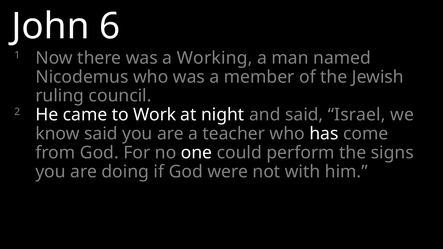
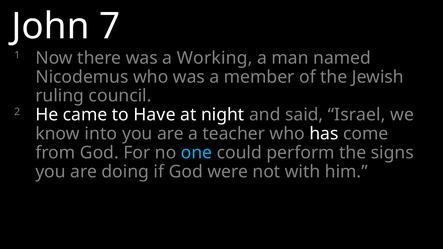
6: 6 -> 7 (110, 26)
Work: Work -> Have (155, 115)
know said: said -> into (101, 134)
one colour: white -> light blue (197, 153)
